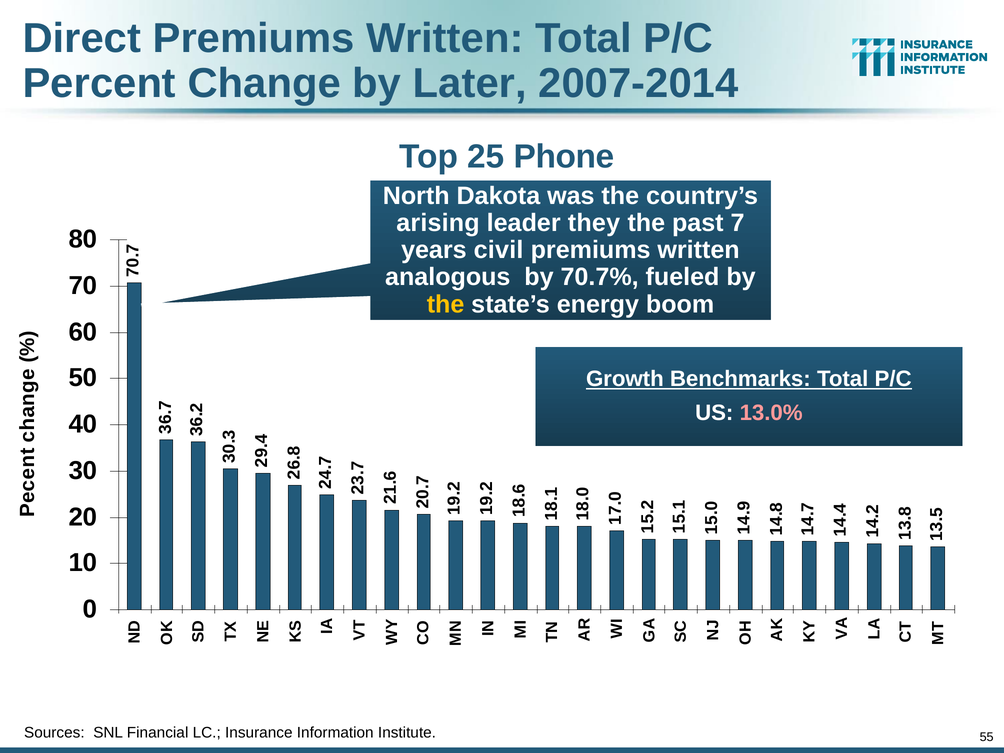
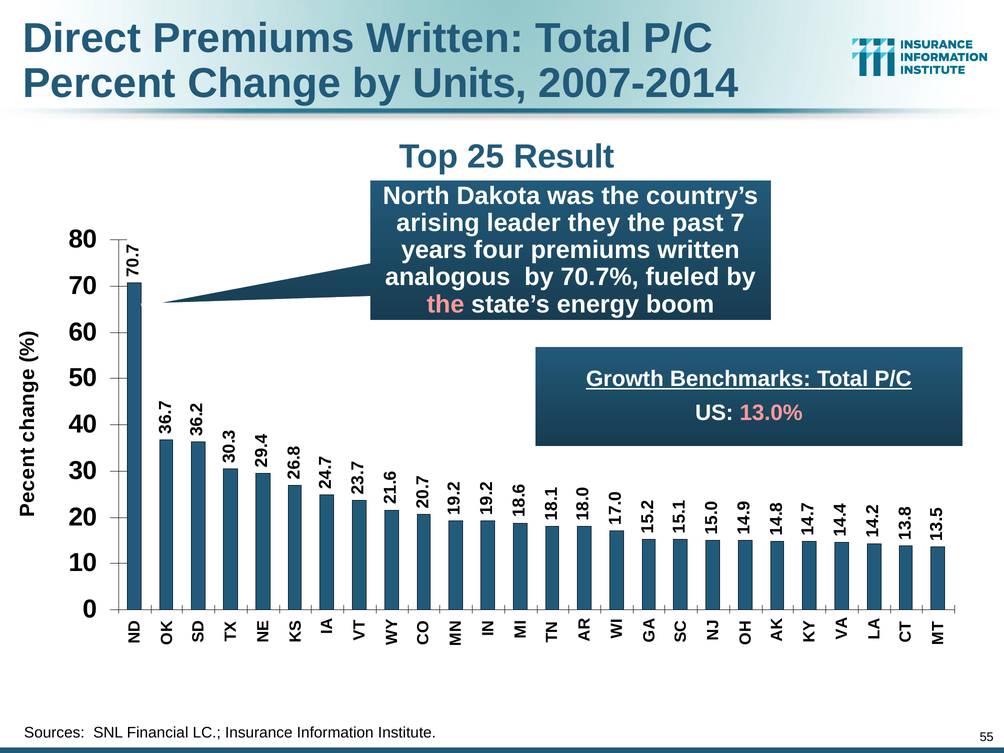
Later: Later -> Units (470, 83)
Phone: Phone -> Result (564, 157)
civil: civil -> four (499, 250)
the colour: yellow -> pink (446, 304)
